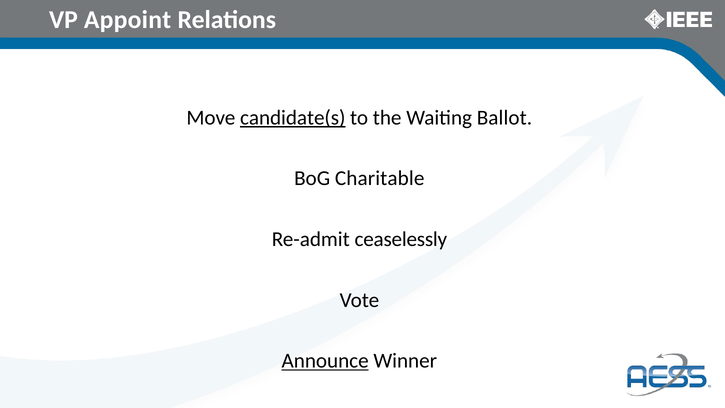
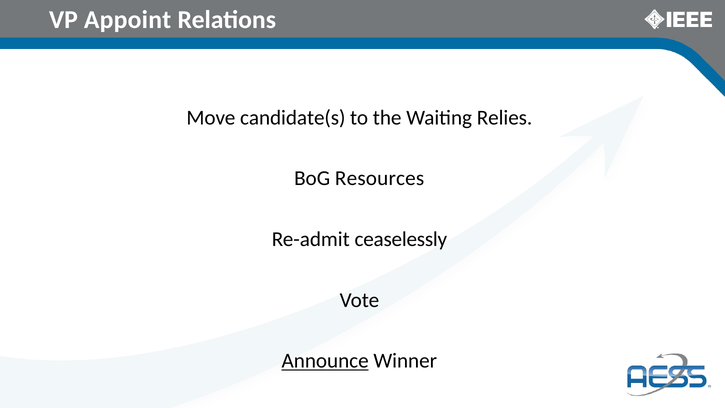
candidate(s underline: present -> none (293, 118)
Ballot: Ballot -> Relies (505, 118)
Charitable: Charitable -> Resources (380, 178)
